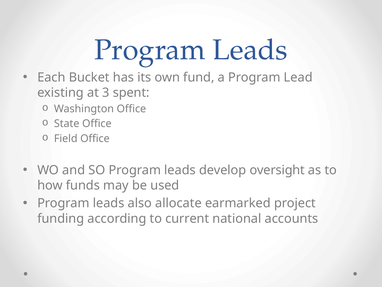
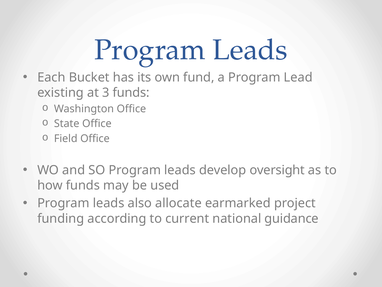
3 spent: spent -> funds (131, 93)
accounts: accounts -> guidance (292, 218)
